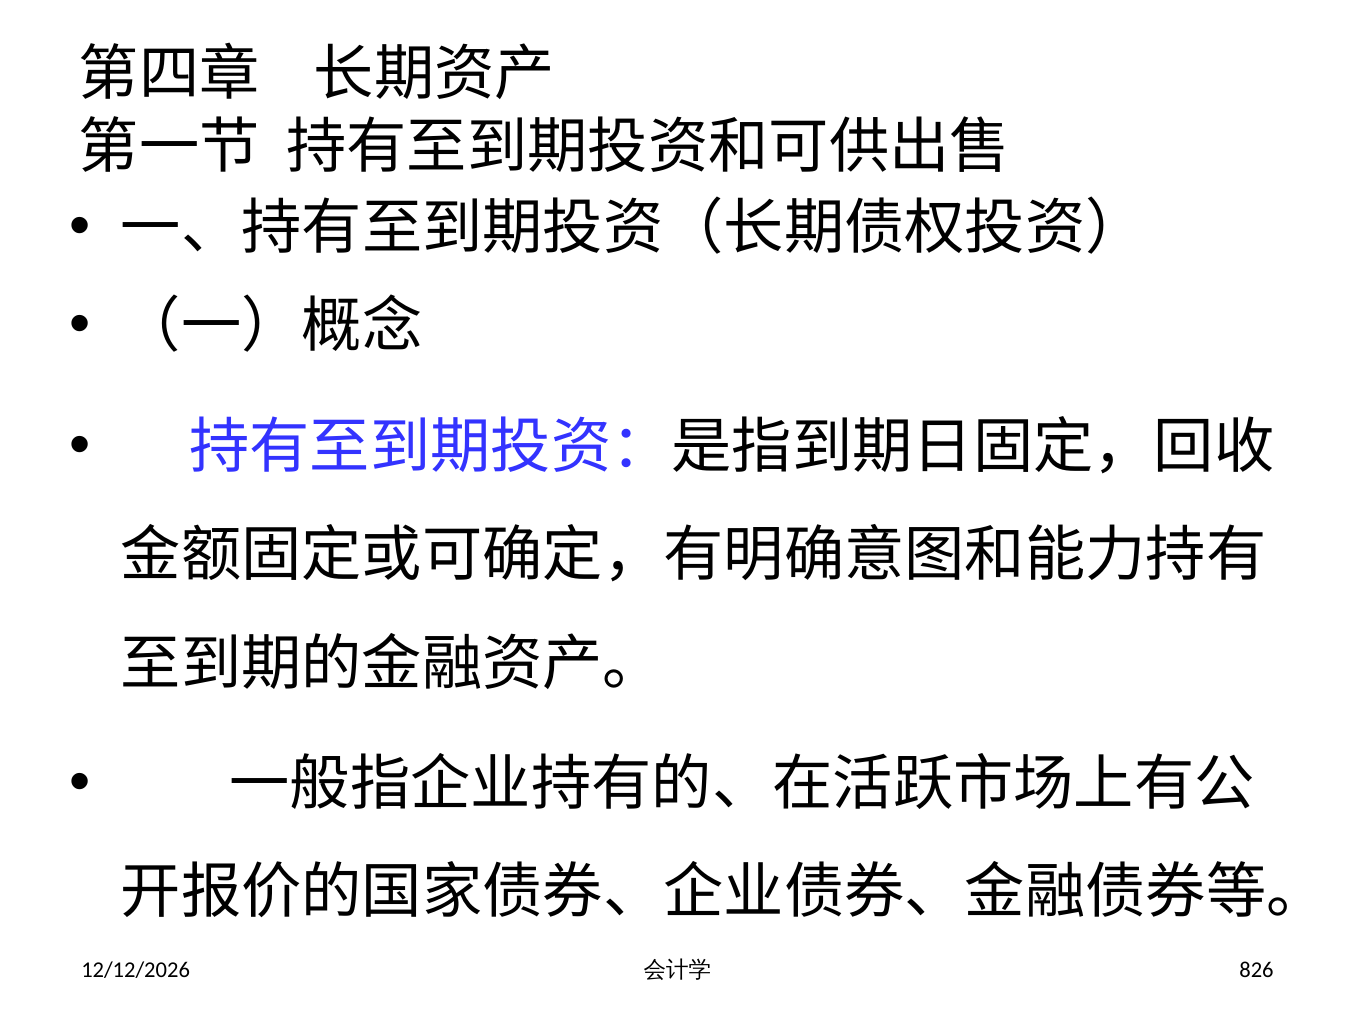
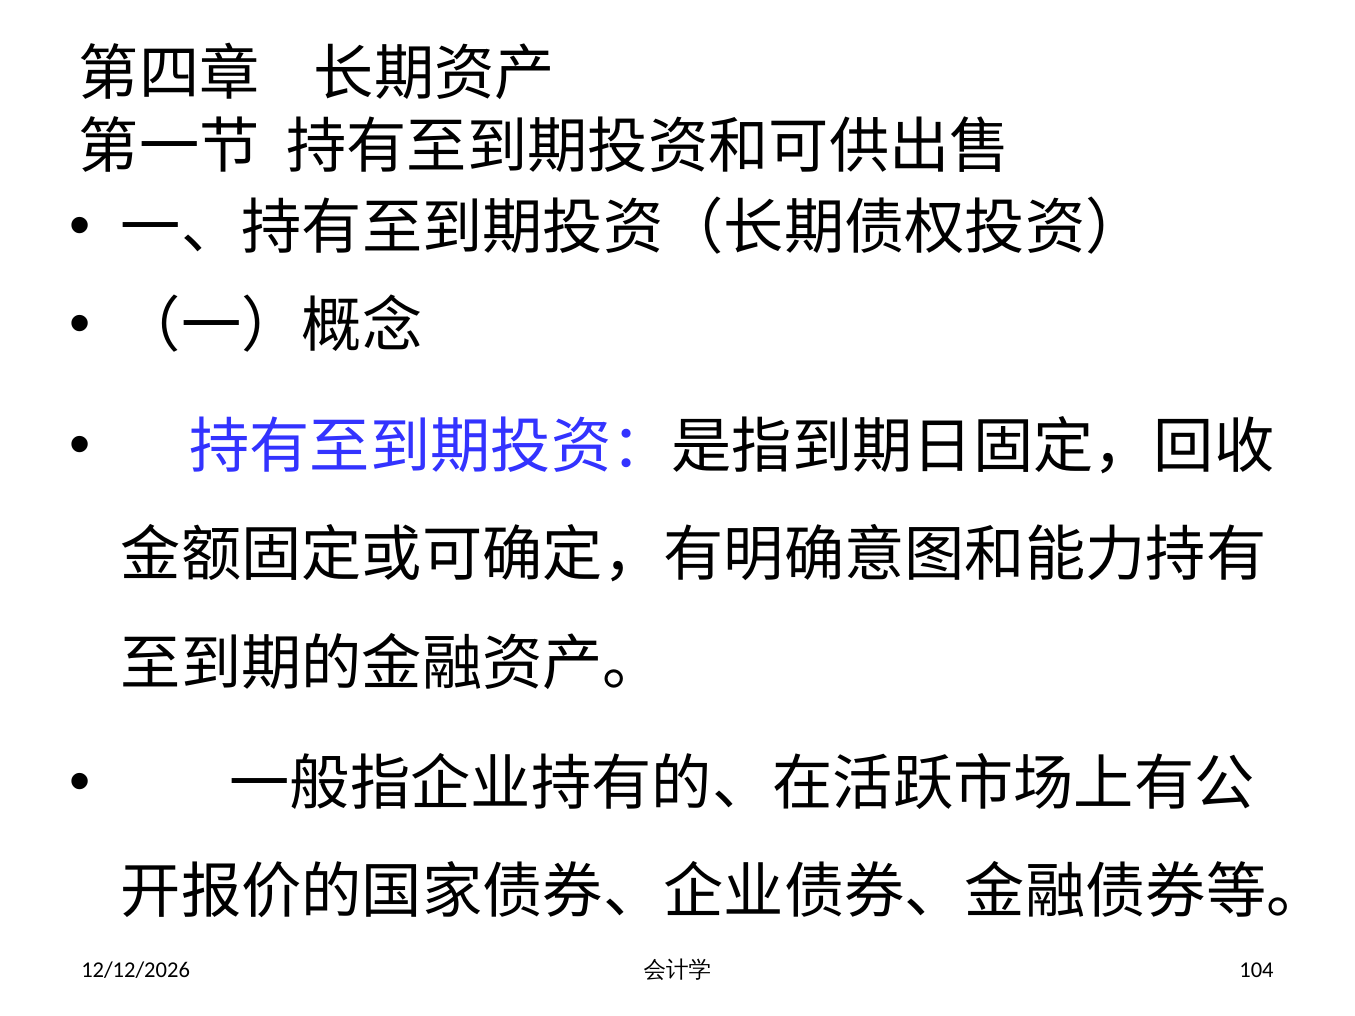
826: 826 -> 104 (1257, 970)
